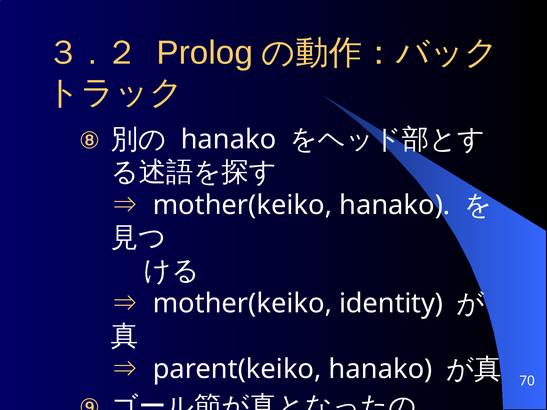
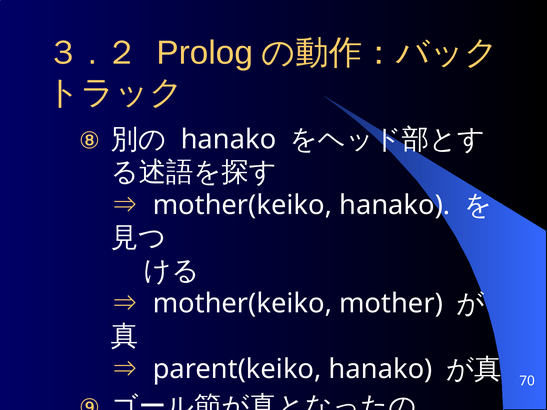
identity: identity -> mother (391, 304)
